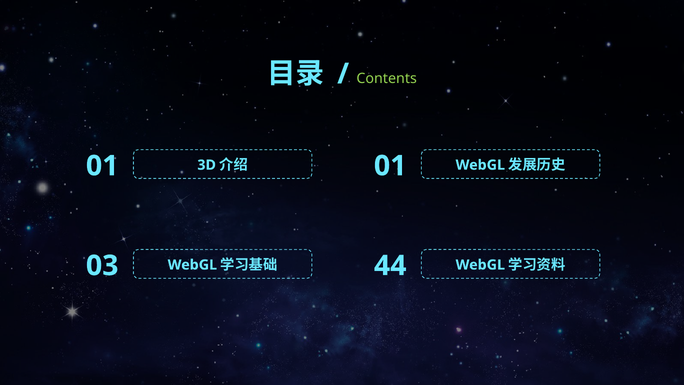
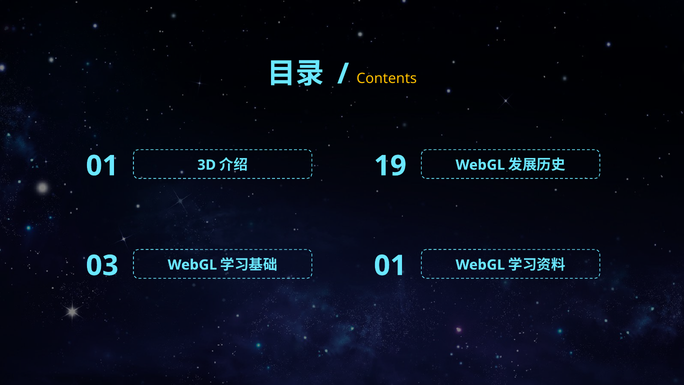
Contents colour: light green -> yellow (387, 78)
01: 01 -> 19 (390, 166)
44: 44 -> 01 (390, 266)
